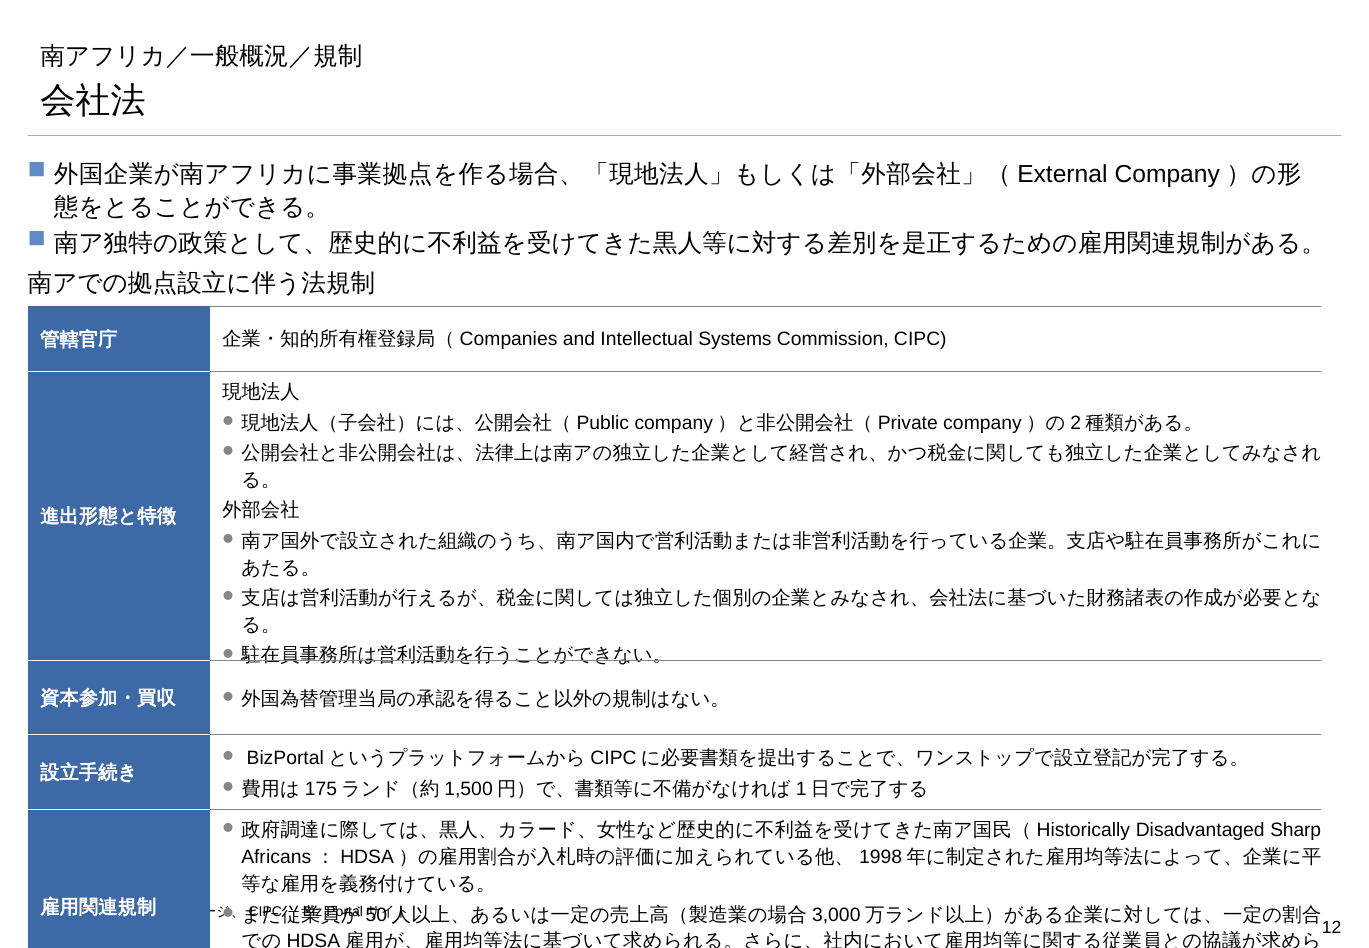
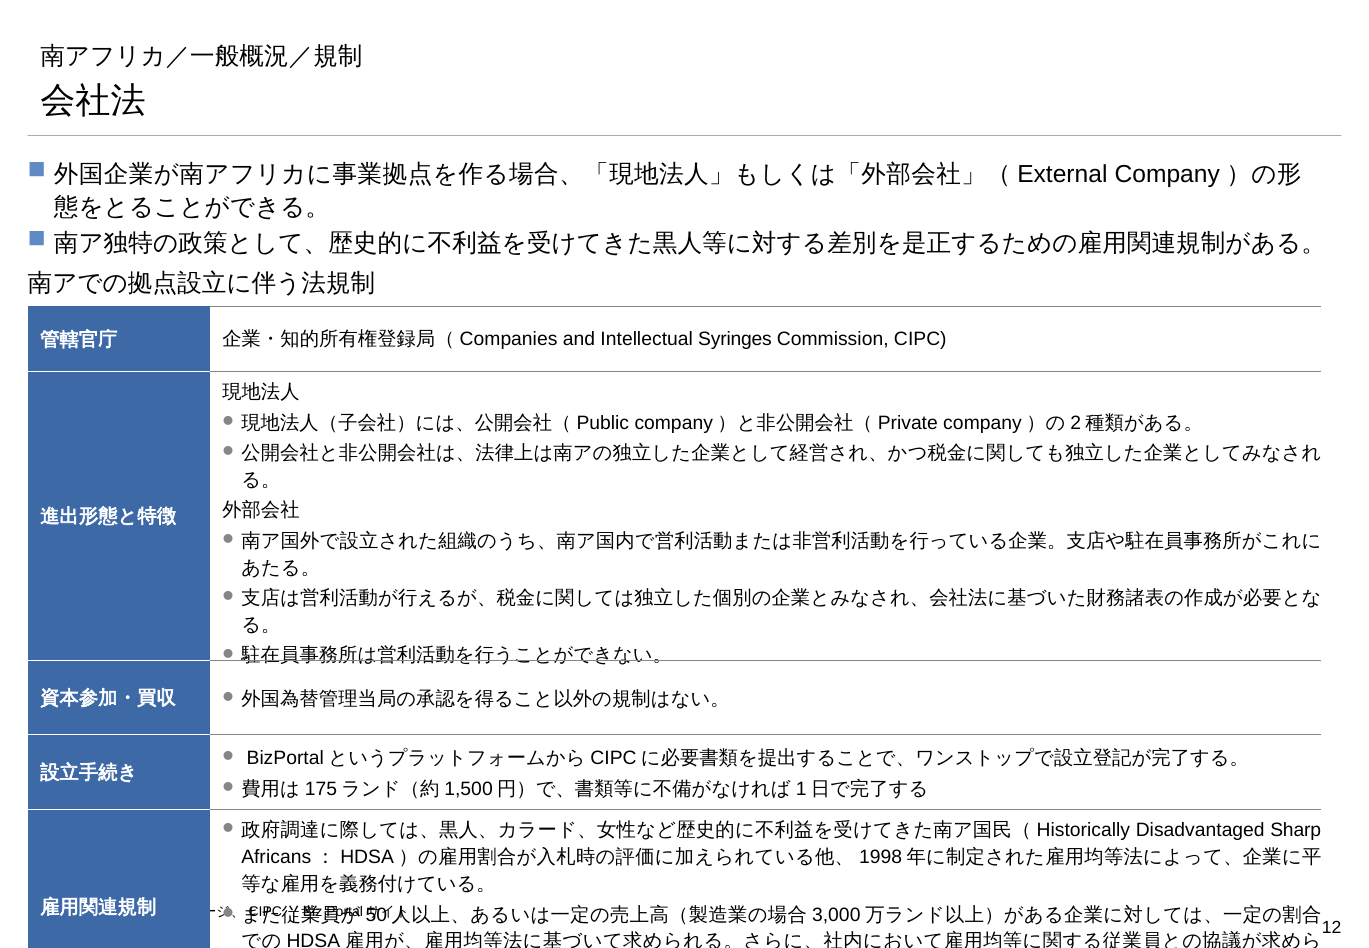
Systems: Systems -> Syringes (735, 339)
